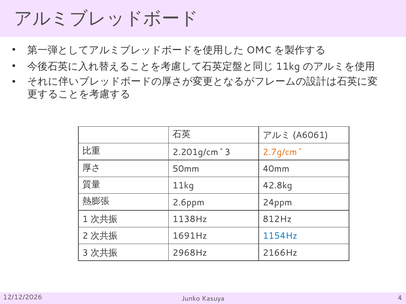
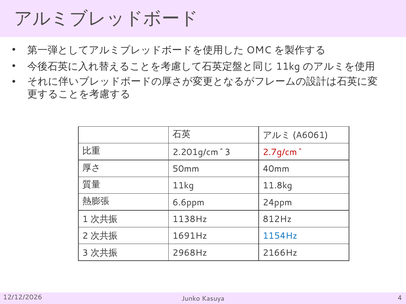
2.7g/cm^ colour: orange -> red (283, 152)
42.8kg: 42.8kg -> 11.8kg (278, 186)
2.6ppm: 2.6ppm -> 6.6ppm (189, 203)
